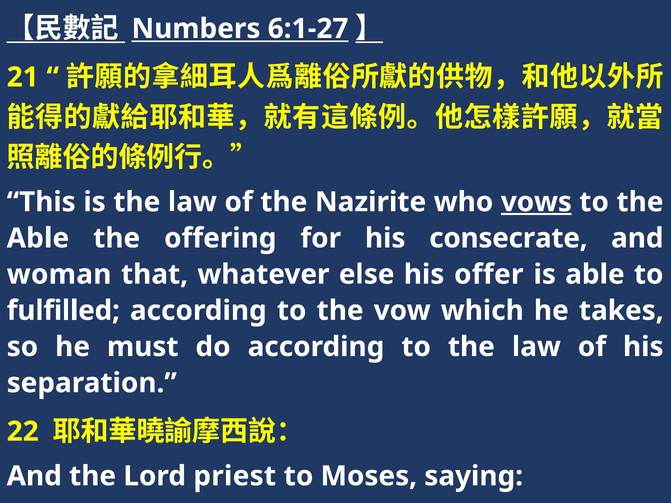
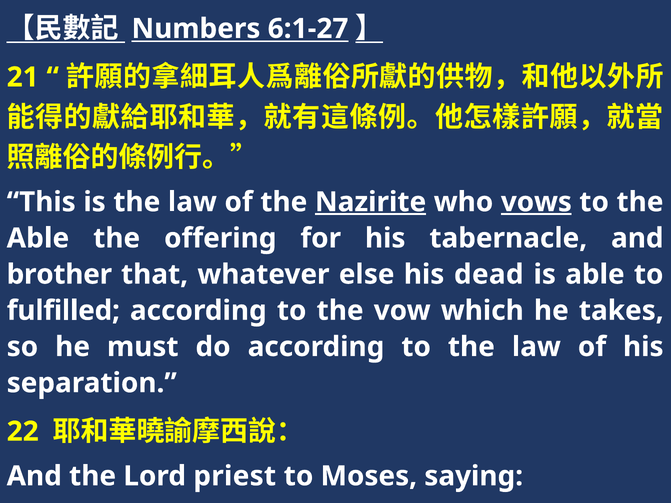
Nazirite underline: none -> present (371, 202)
consecrate: consecrate -> tabernacle (508, 238)
woman: woman -> brother (59, 275)
offer: offer -> dead (489, 275)
